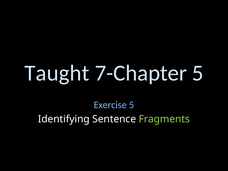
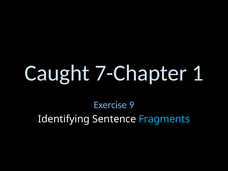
Taught: Taught -> Caught (57, 73)
7-Chapter 5: 5 -> 1 (198, 73)
Exercise 5: 5 -> 9 (132, 105)
Fragments colour: light green -> light blue (164, 119)
